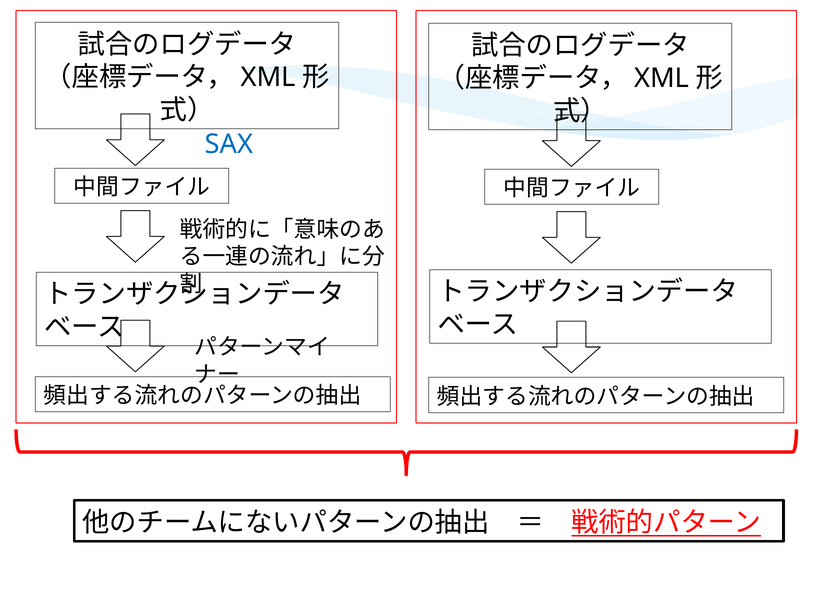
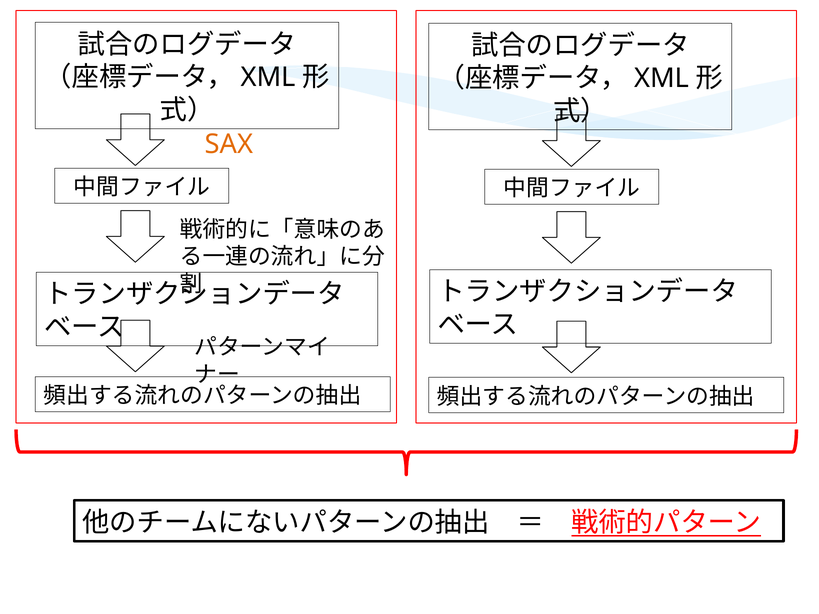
SAX colour: blue -> orange (229, 144)
